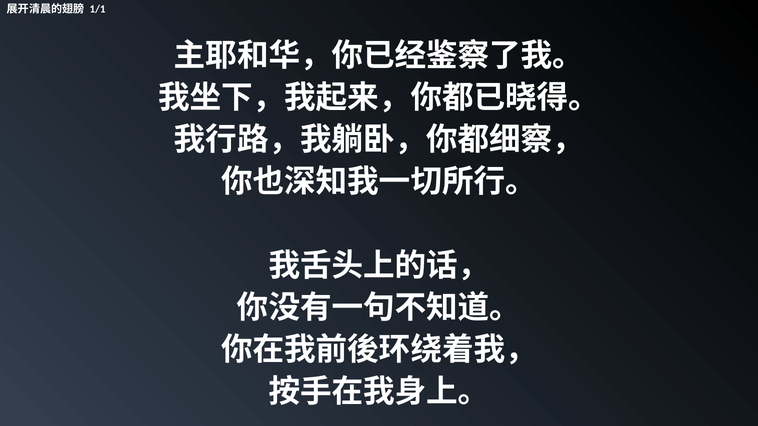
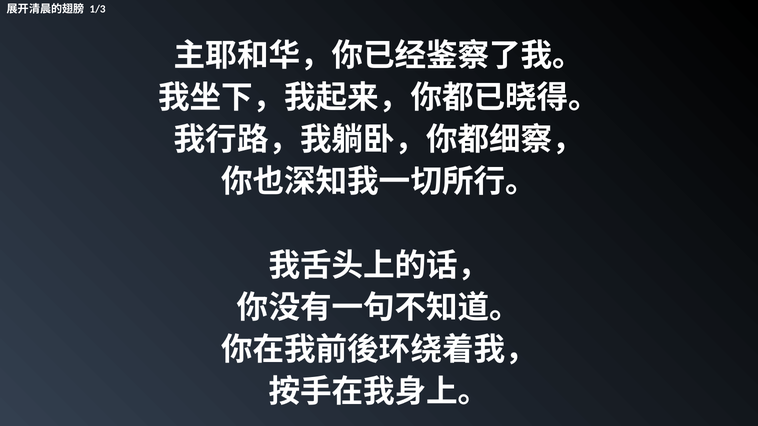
1/1: 1/1 -> 1/3 (98, 9)
